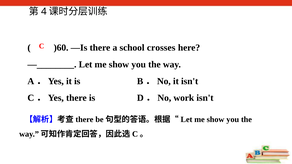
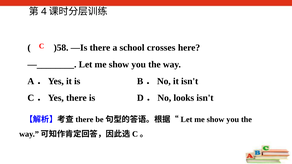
)60: )60 -> )58 (61, 48)
work: work -> looks (184, 98)
